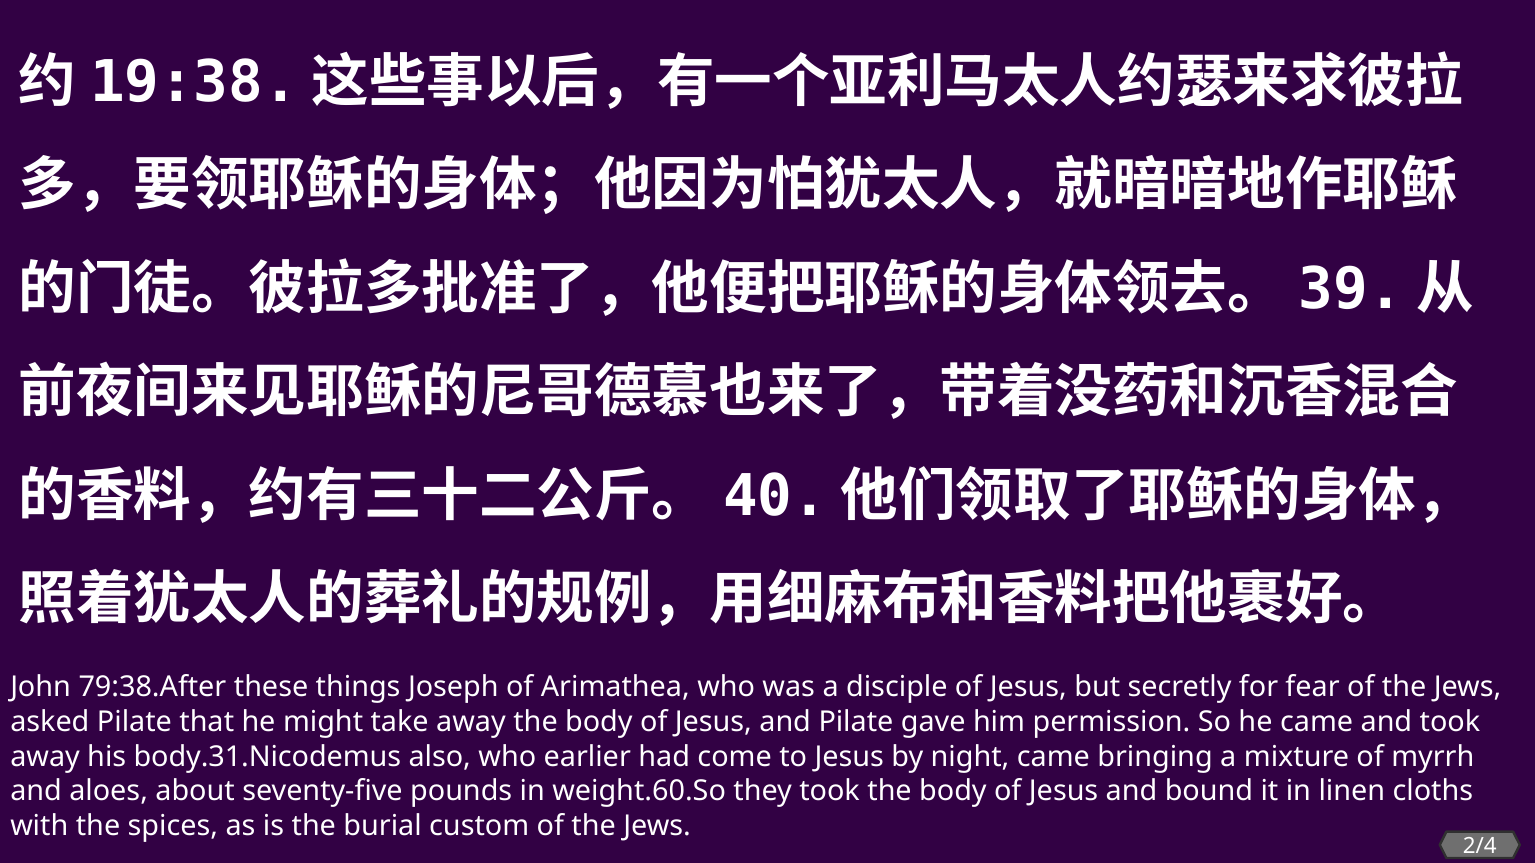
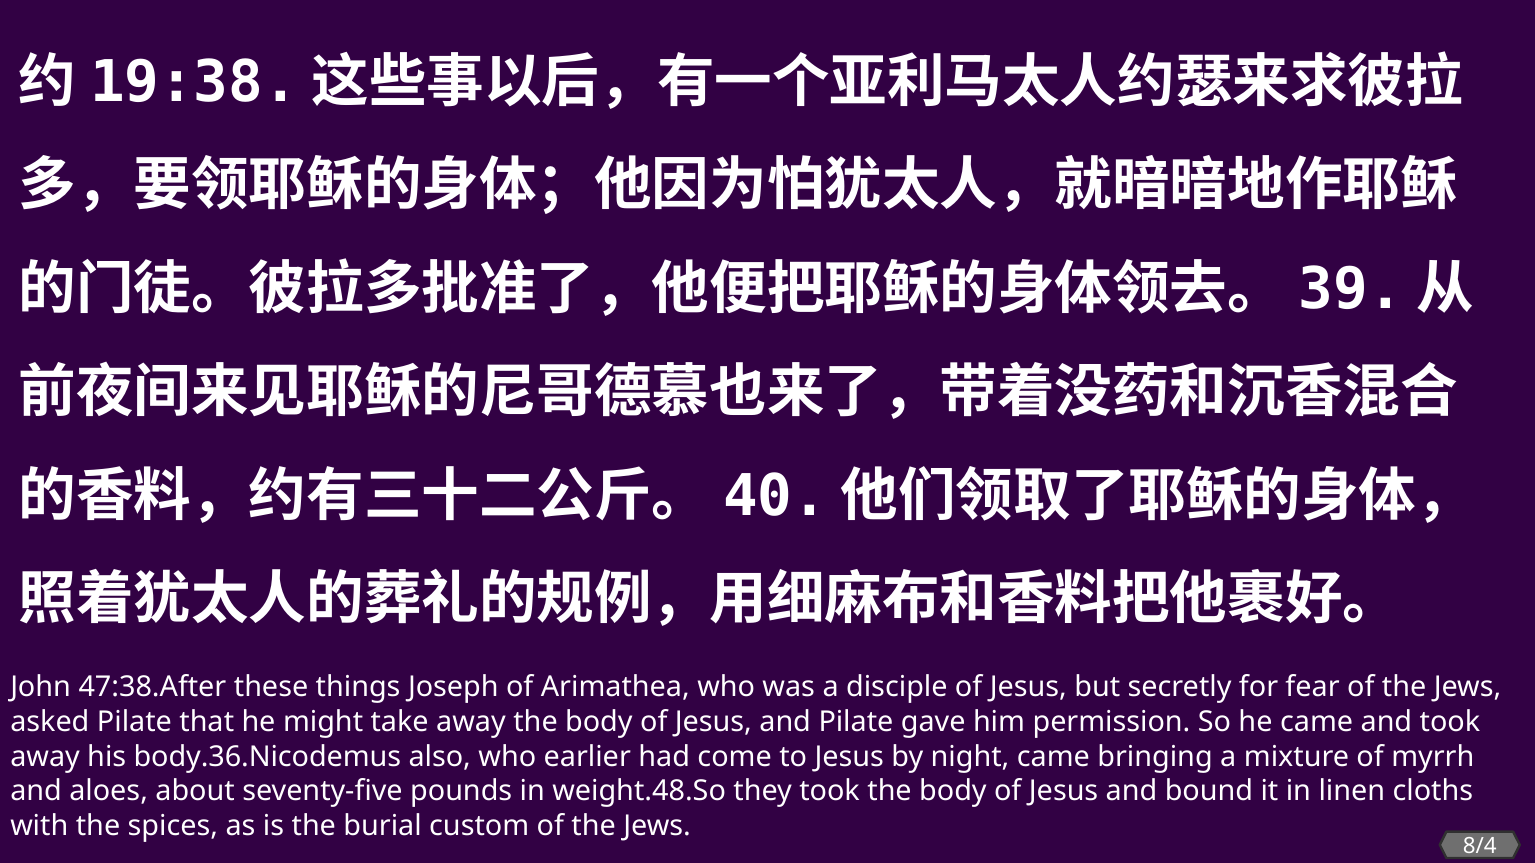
79:38.After: 79:38.After -> 47:38.After (152, 688)
body.31.Nicodemus: body.31.Nicodemus -> body.36.Nicodemus (267, 757)
weight.60.So: weight.60.So -> weight.48.So (639, 791)
2/4: 2/4 -> 8/4 (1480, 847)
